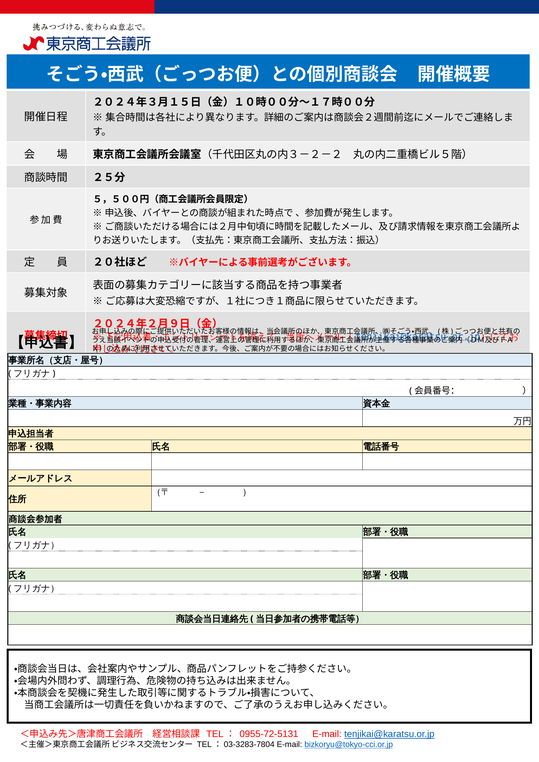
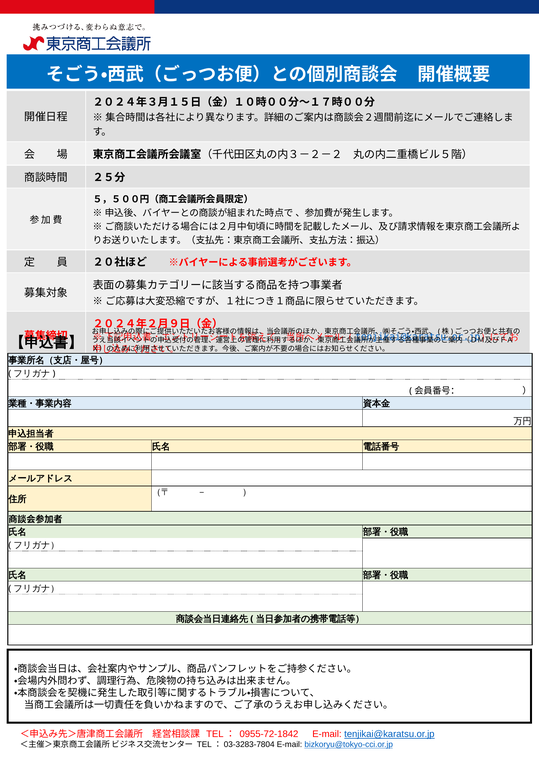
0955-72-5131: 0955-72-5131 -> 0955-72-1842 (269, 734)
